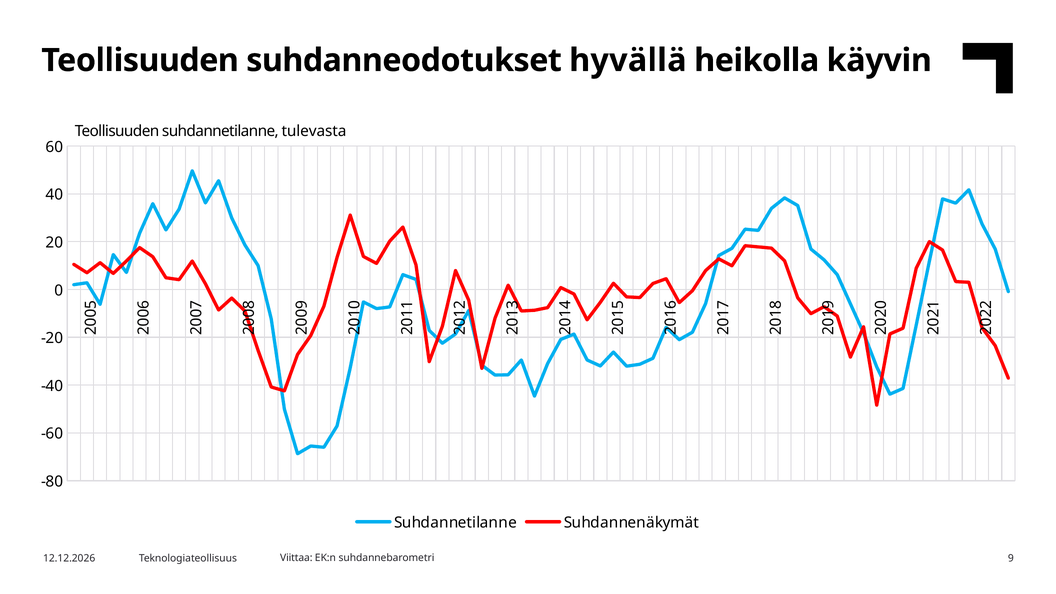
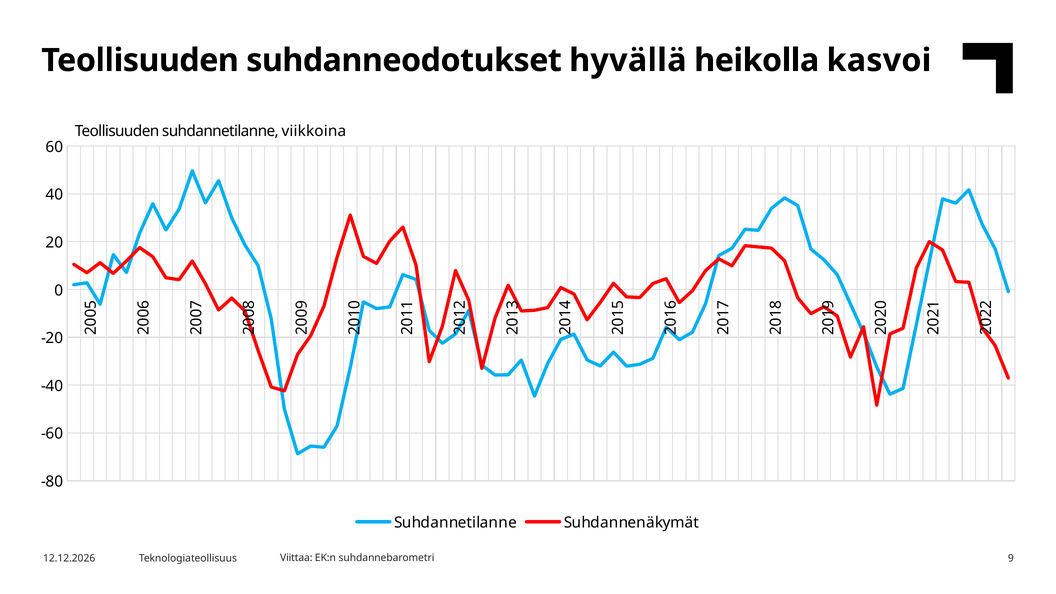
käyvin: käyvin -> kasvoi (879, 60)
tulevasta: tulevasta -> viikkoina (314, 131)
